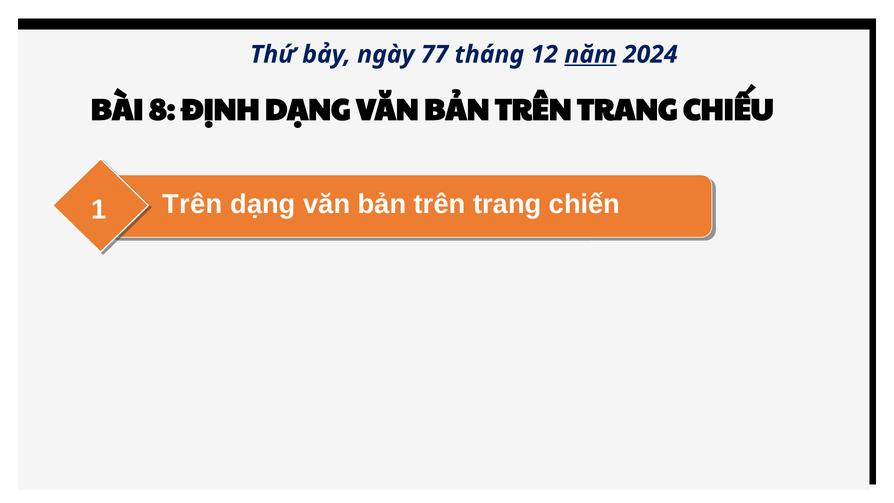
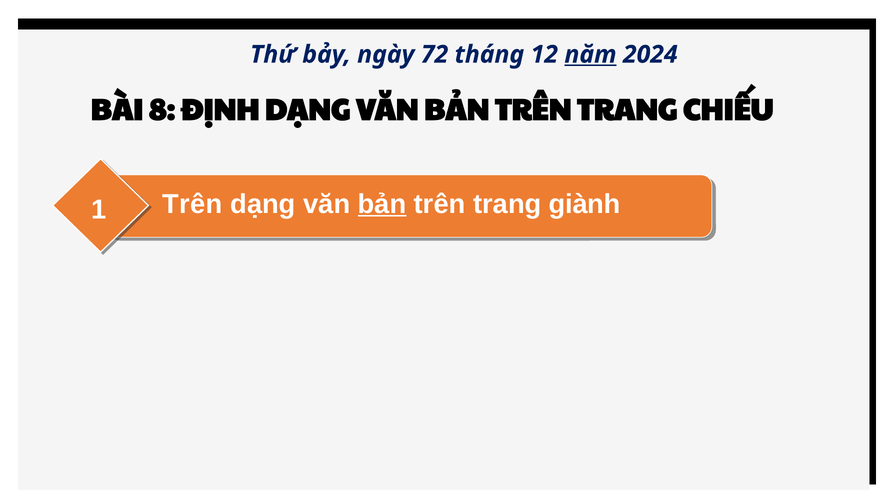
77: 77 -> 72 (435, 55)
bản underline: none -> present (382, 204)
chiến: chiến -> giành (585, 204)
